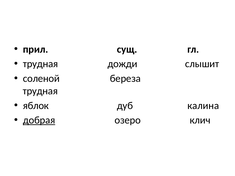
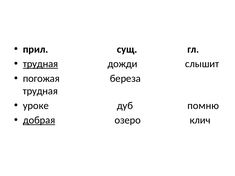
трудная underline: none -> present (41, 64)
соленой: соленой -> погожая (41, 79)
яблок: яблок -> уроке (36, 106)
калина: калина -> помню (203, 106)
